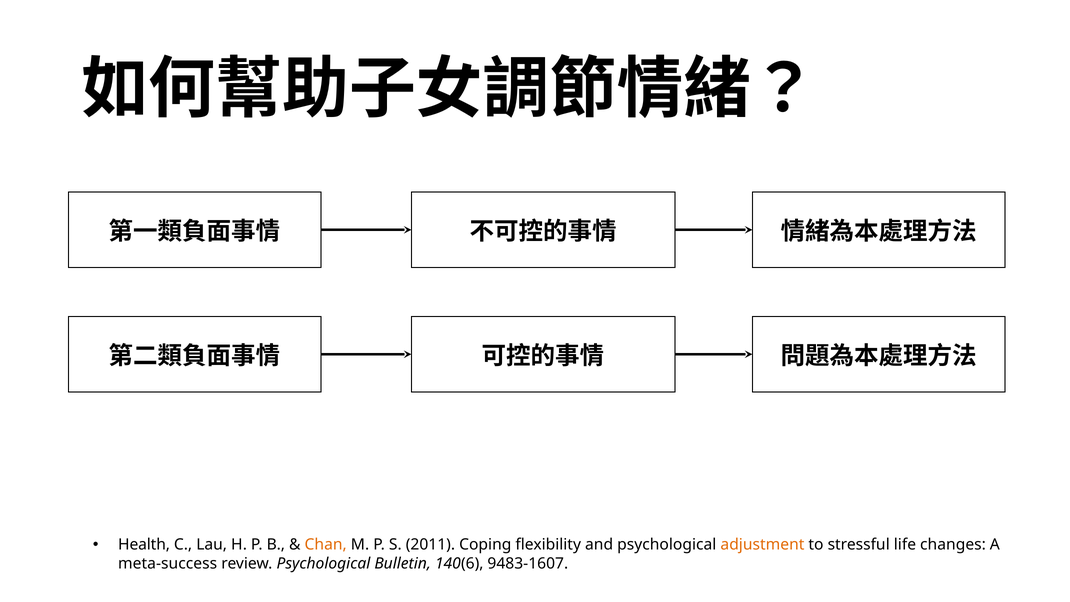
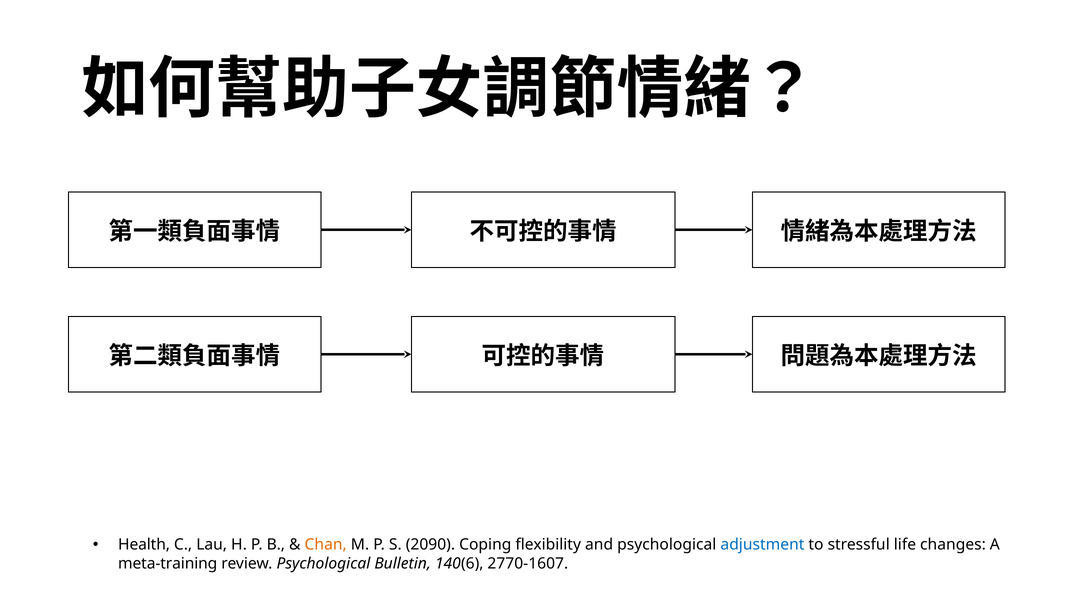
2011: 2011 -> 2090 (430, 545)
adjustment colour: orange -> blue (762, 545)
meta-success: meta-success -> meta-training (168, 563)
9483-1607: 9483-1607 -> 2770-1607 (528, 563)
